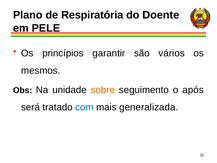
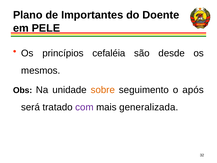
Respiratória: Respiratória -> Importantes (92, 15)
garantir: garantir -> cefaléia (109, 53)
vários: vários -> desde (172, 53)
com colour: blue -> purple (84, 107)
